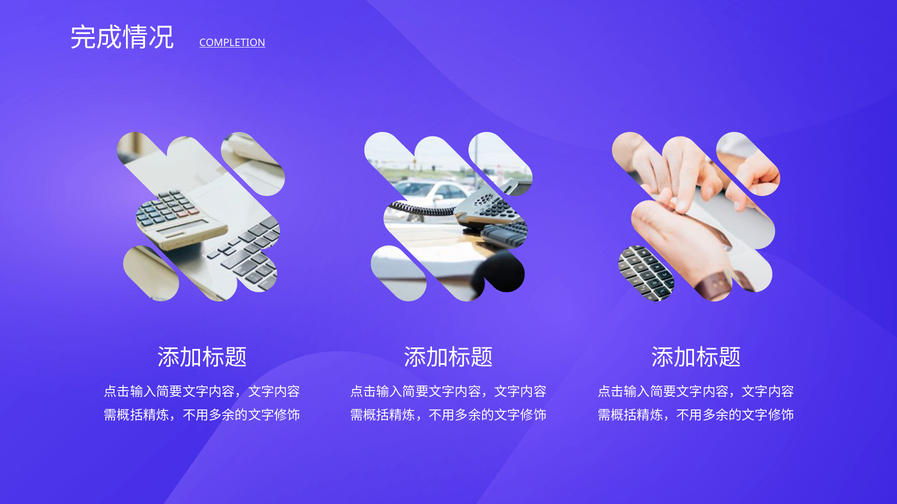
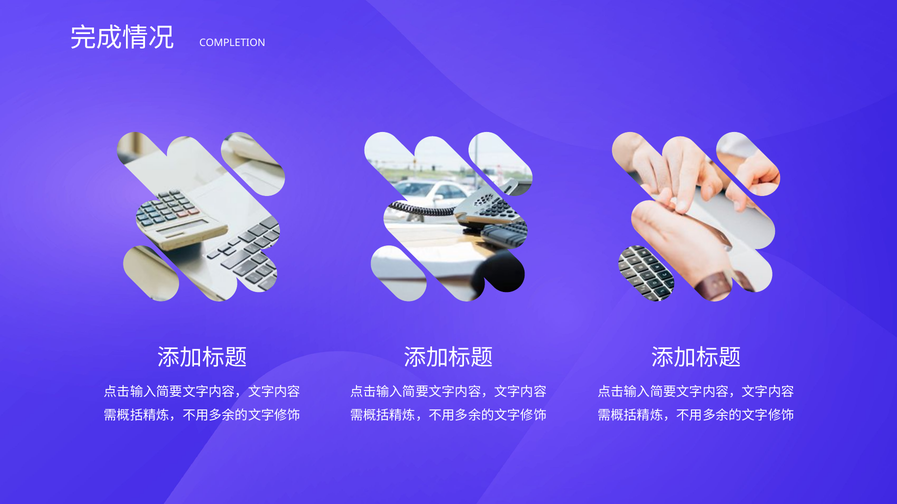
COMPLETION underline: present -> none (232, 43)
